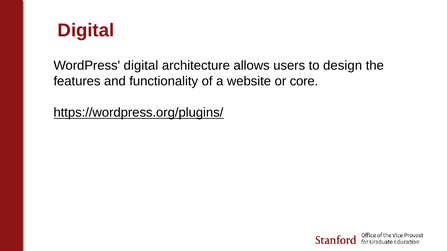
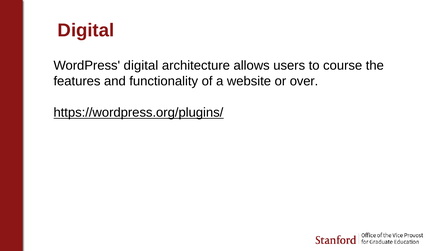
design: design -> course (343, 66)
core: core -> over (304, 81)
